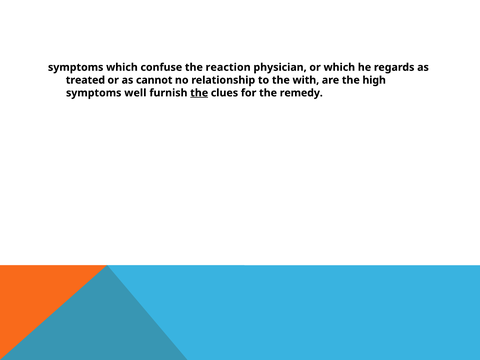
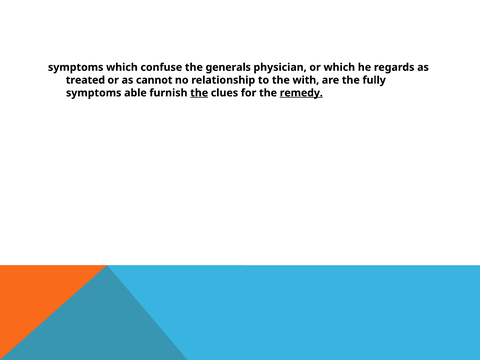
reaction: reaction -> generals (228, 67)
high: high -> fully (374, 80)
well: well -> able (135, 93)
remedy underline: none -> present (301, 93)
